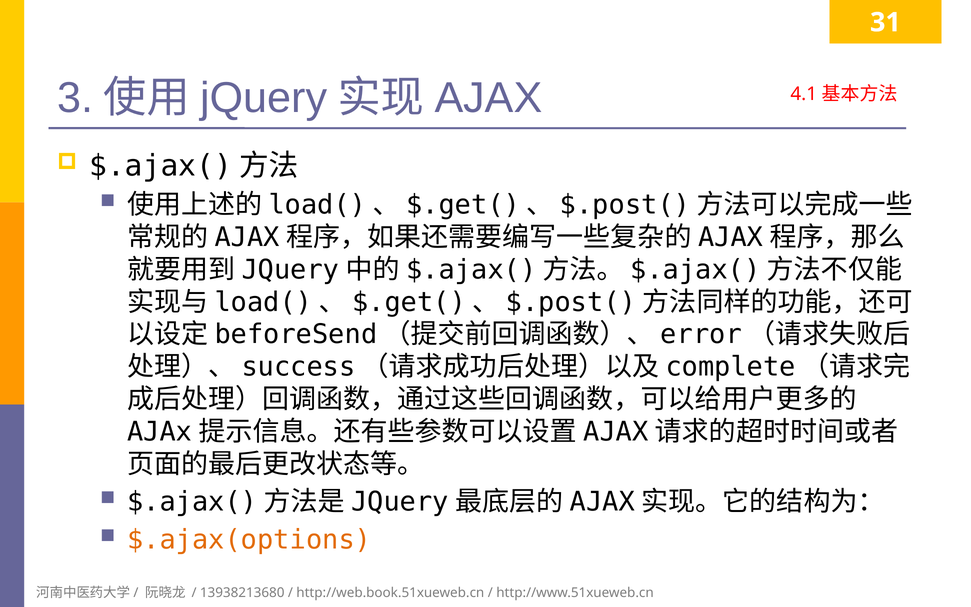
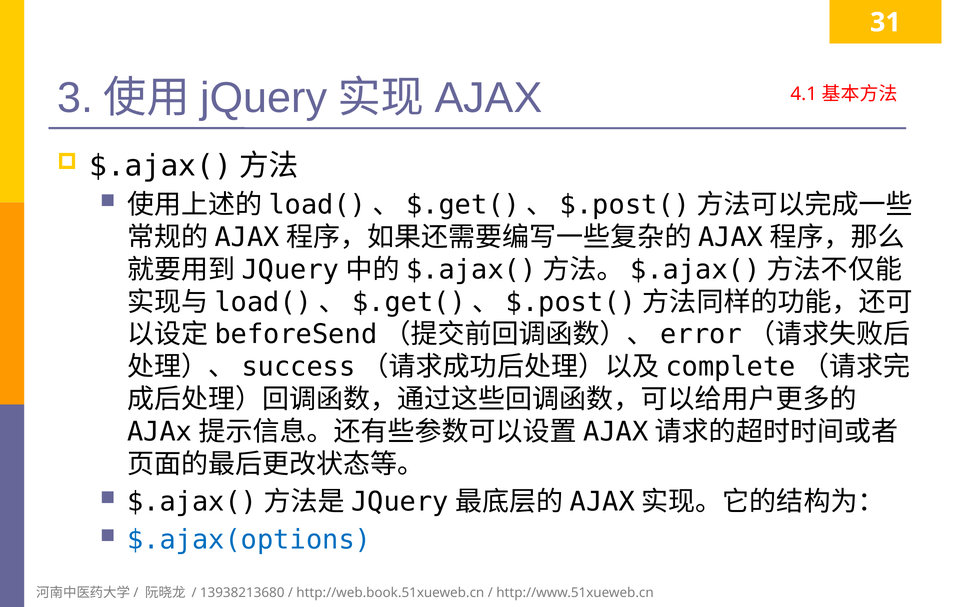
$.ajax(options colour: orange -> blue (249, 540)
